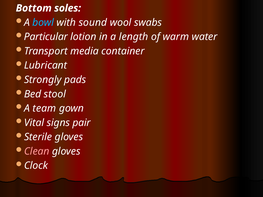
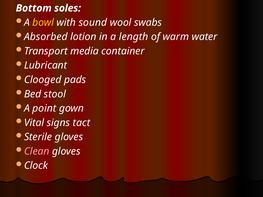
bowl colour: light blue -> yellow (43, 22)
Particular: Particular -> Absorbed (46, 37)
Strongly: Strongly -> Clooged (43, 80)
team: team -> point (44, 108)
pair: pair -> tact (81, 123)
